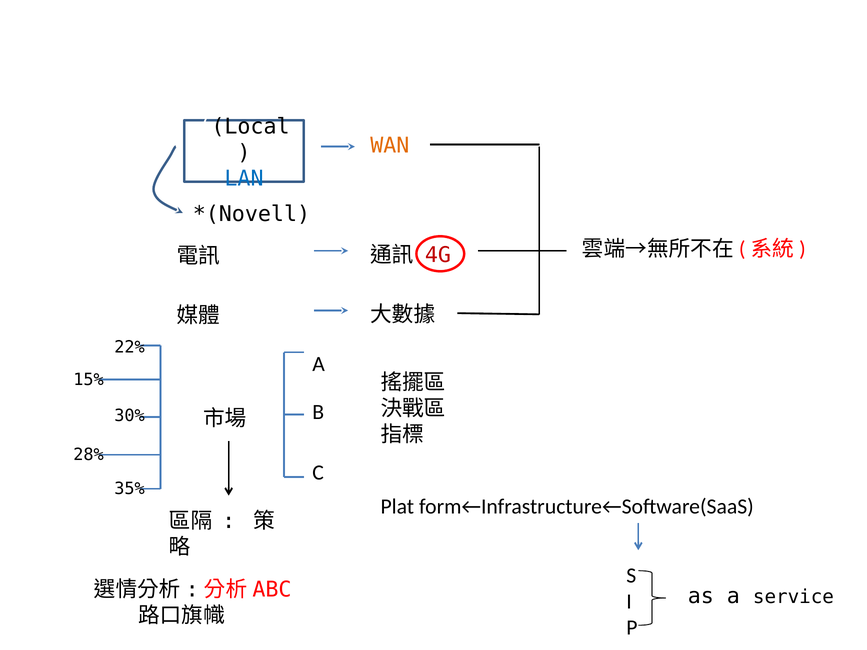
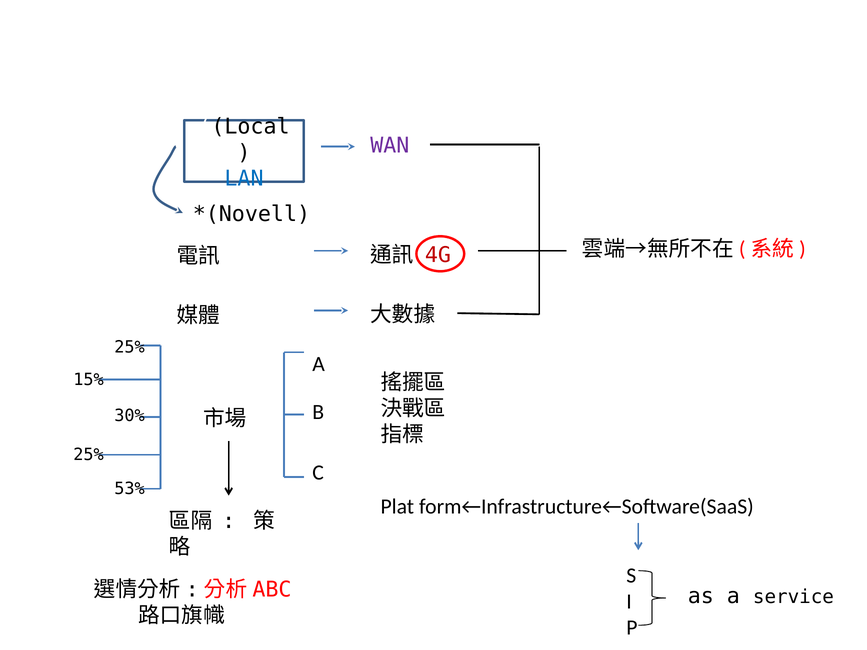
WAN colour: orange -> purple (390, 146)
22%: 22% -> 25% (129, 348)
28%: 28% -> 25% (89, 455)
35%: 35% -> 53% (129, 489)
